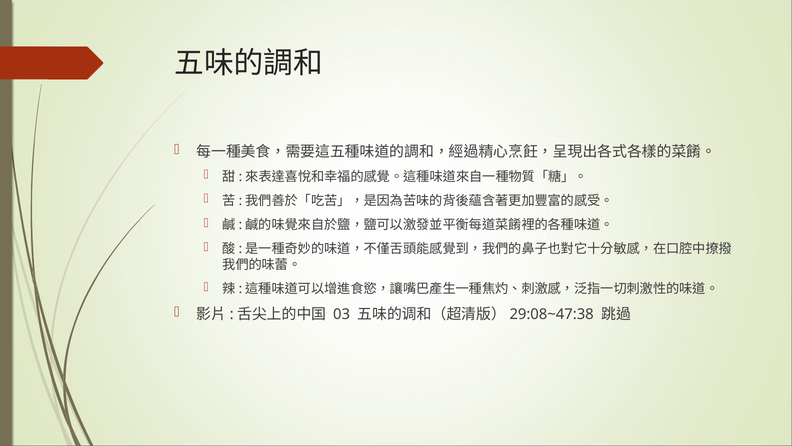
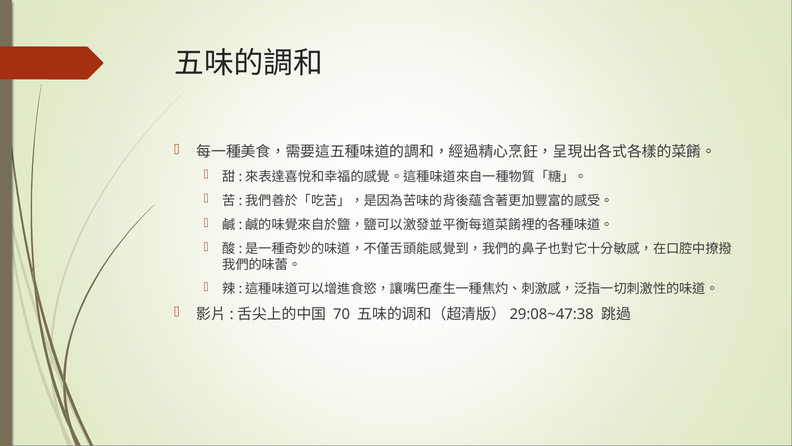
03: 03 -> 70 (342, 314)
